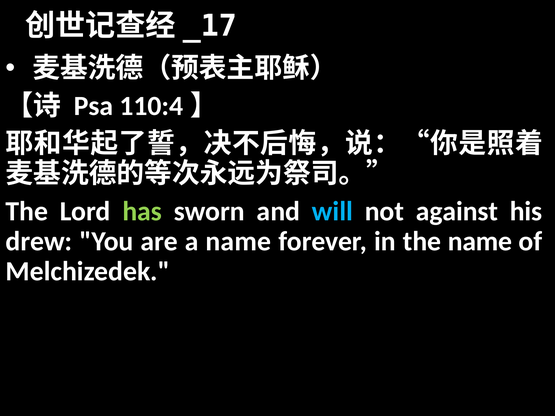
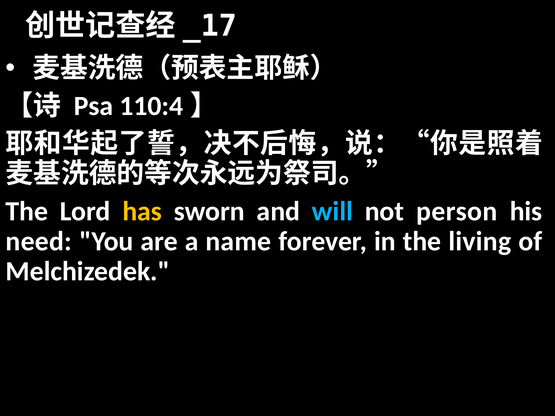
has colour: light green -> yellow (142, 211)
against: against -> person (457, 211)
drew: drew -> need (39, 241)
the name: name -> living (480, 241)
